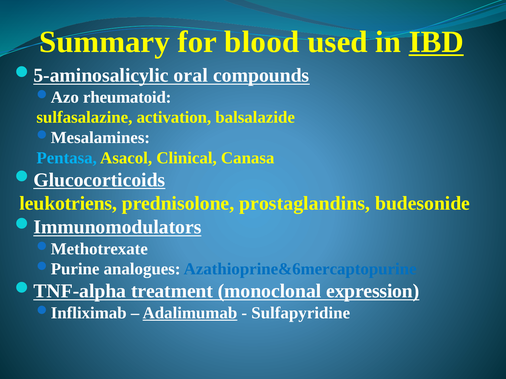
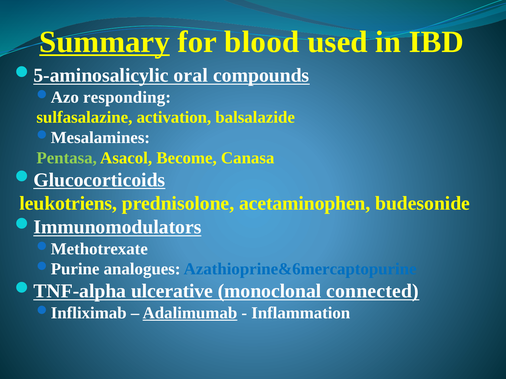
Summary underline: none -> present (105, 42)
IBD underline: present -> none (436, 42)
rheumatoid: rheumatoid -> responding (127, 97)
Pentasa colour: light blue -> light green (67, 158)
Clinical: Clinical -> Become (187, 158)
prostaglandins: prostaglandins -> acetaminophen (305, 204)
treatment: treatment -> ulcerative (172, 291)
expression: expression -> connected (372, 291)
Sulfapyridine: Sulfapyridine -> Inflammation (301, 313)
